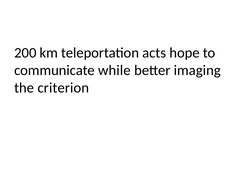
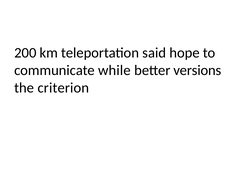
acts: acts -> said (154, 53)
imaging: imaging -> versions (197, 70)
